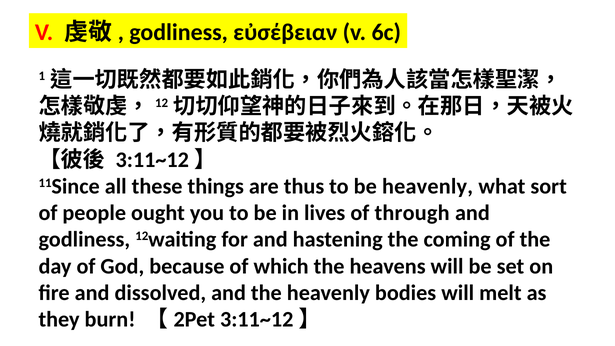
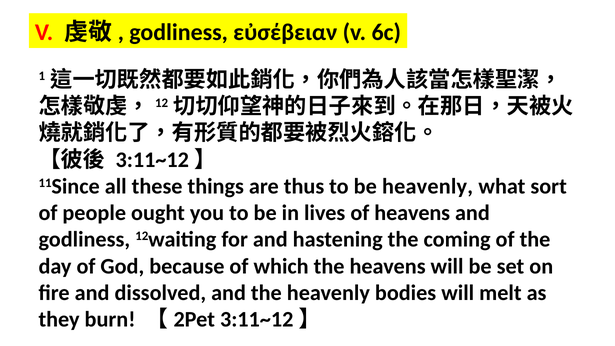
of through: through -> heavens (412, 213)
